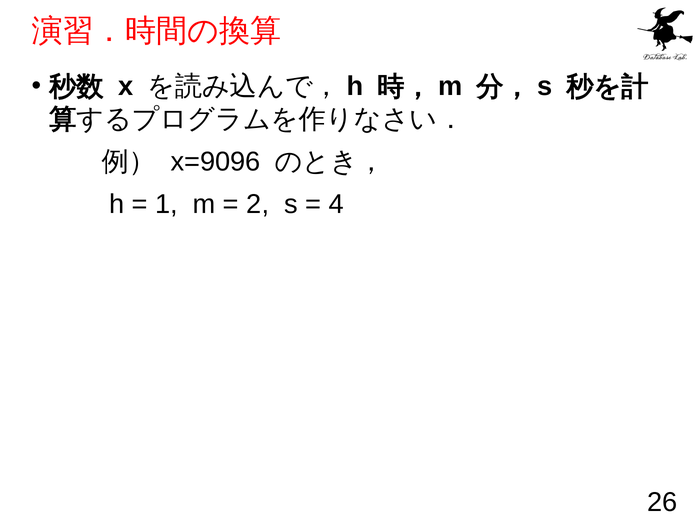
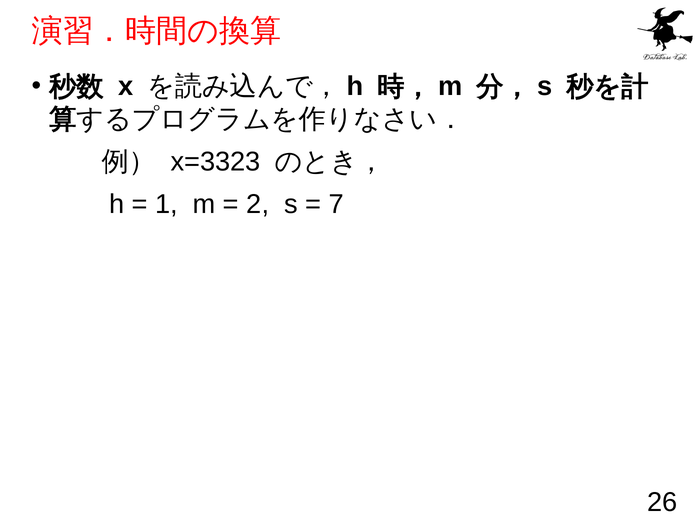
x=9096: x=9096 -> x=3323 (216, 162)
4: 4 -> 7 (336, 204)
